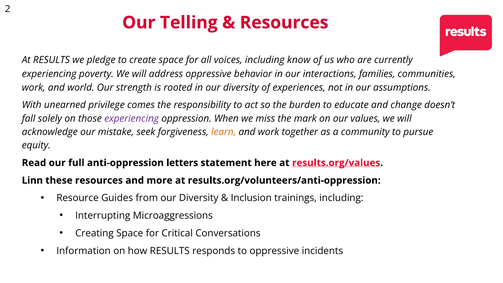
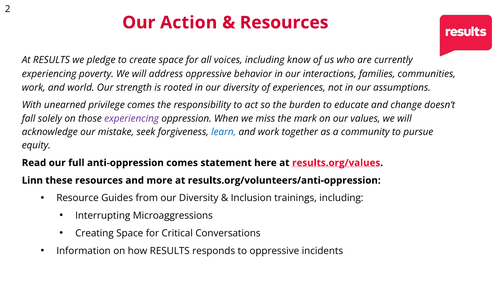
Telling: Telling -> Action (189, 23)
learn colour: orange -> blue (224, 132)
anti-oppression letters: letters -> comes (182, 163)
